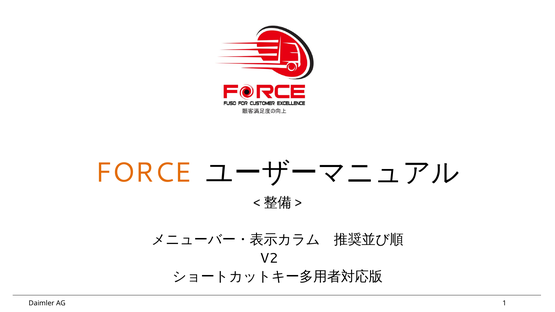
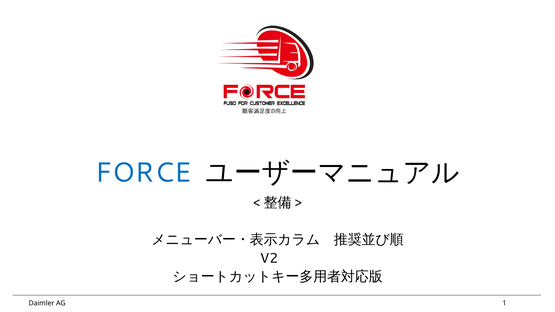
FORCE colour: orange -> blue (143, 173)
